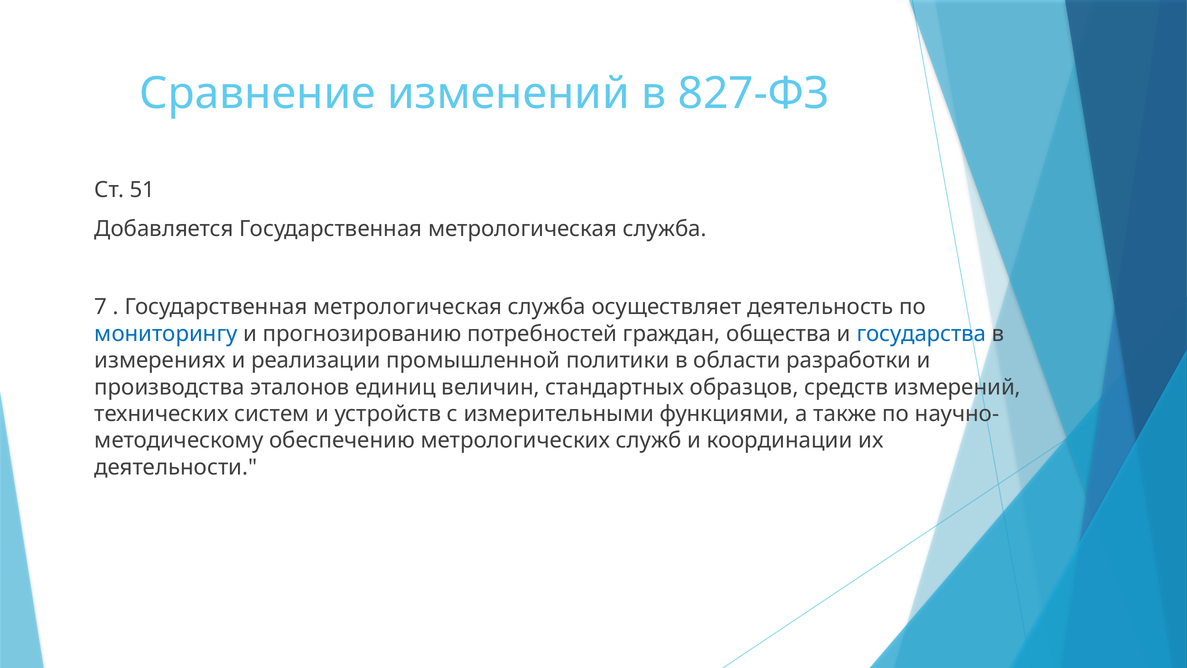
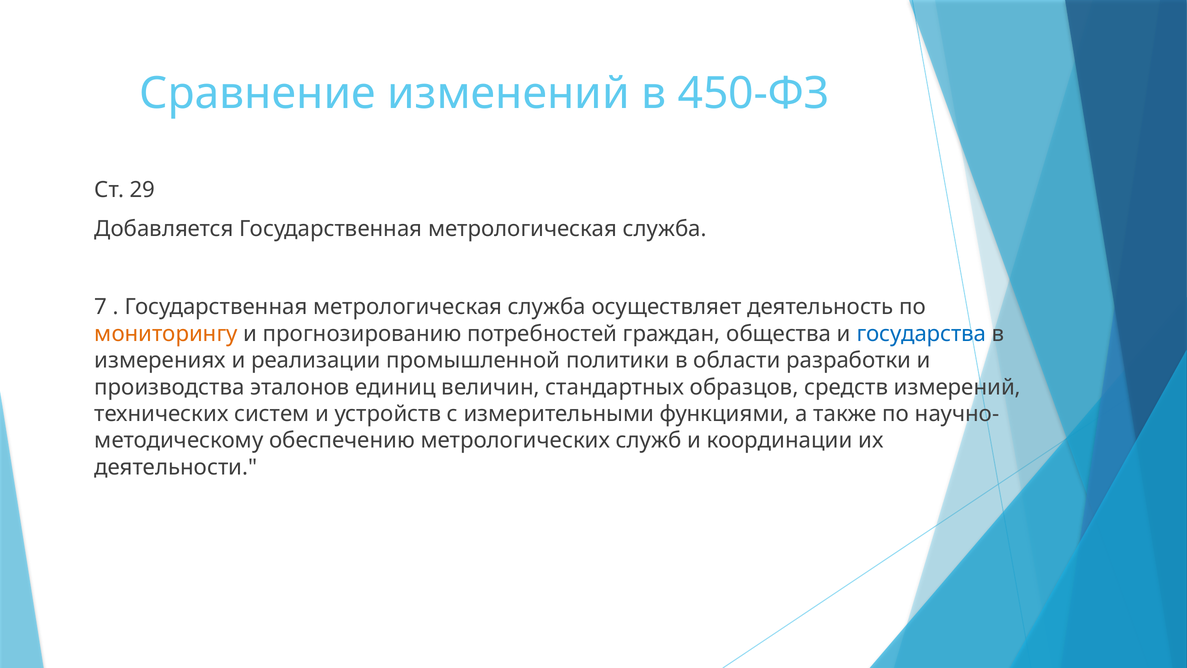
827-ФЗ: 827-ФЗ -> 450-ФЗ (754, 94)
51: 51 -> 29 (142, 190)
мониторингу colour: blue -> orange (166, 334)
